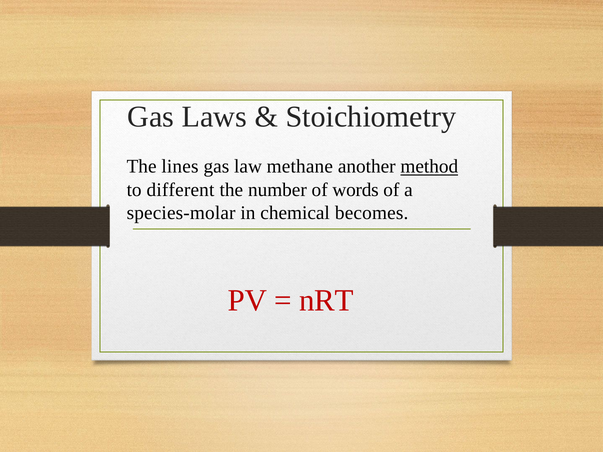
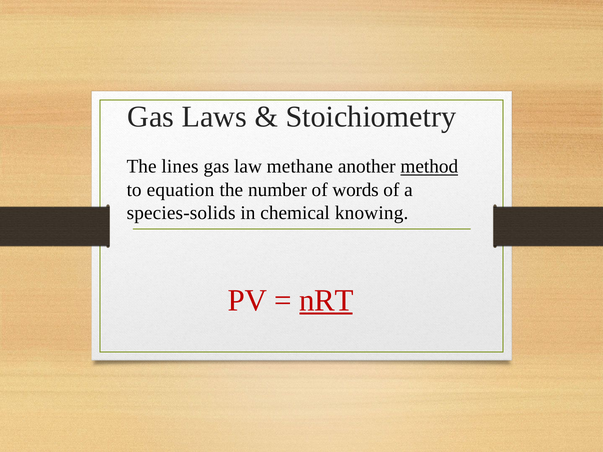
different: different -> equation (181, 190)
species-molar: species-molar -> species-solids (181, 213)
becomes: becomes -> knowing (372, 213)
nRT underline: none -> present (326, 300)
